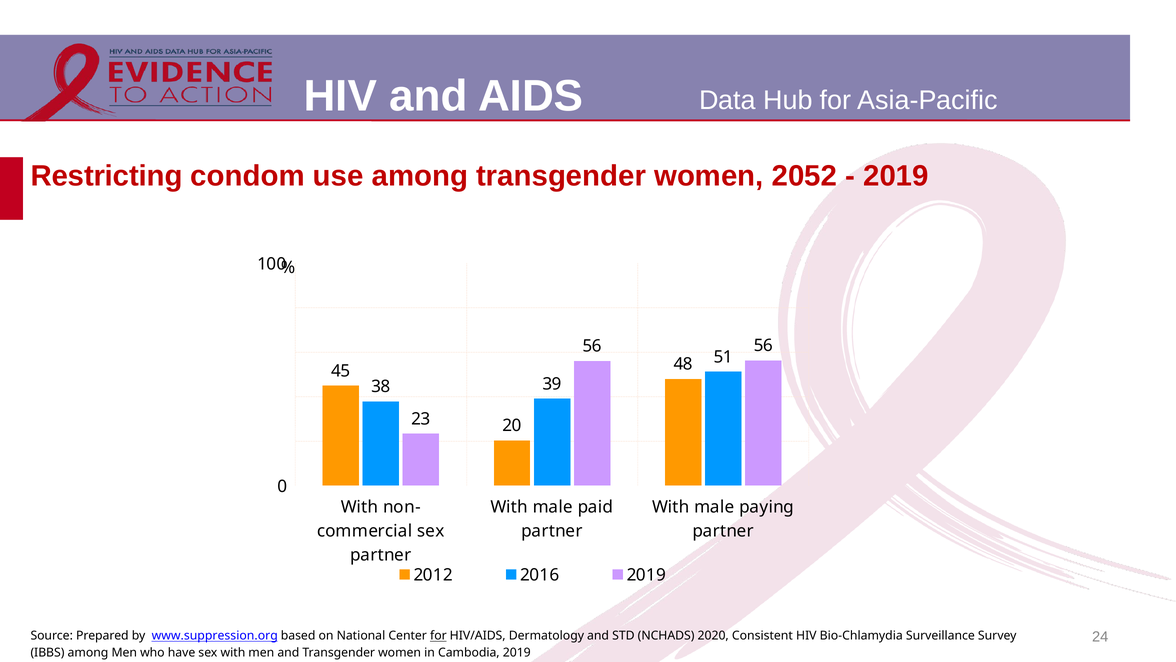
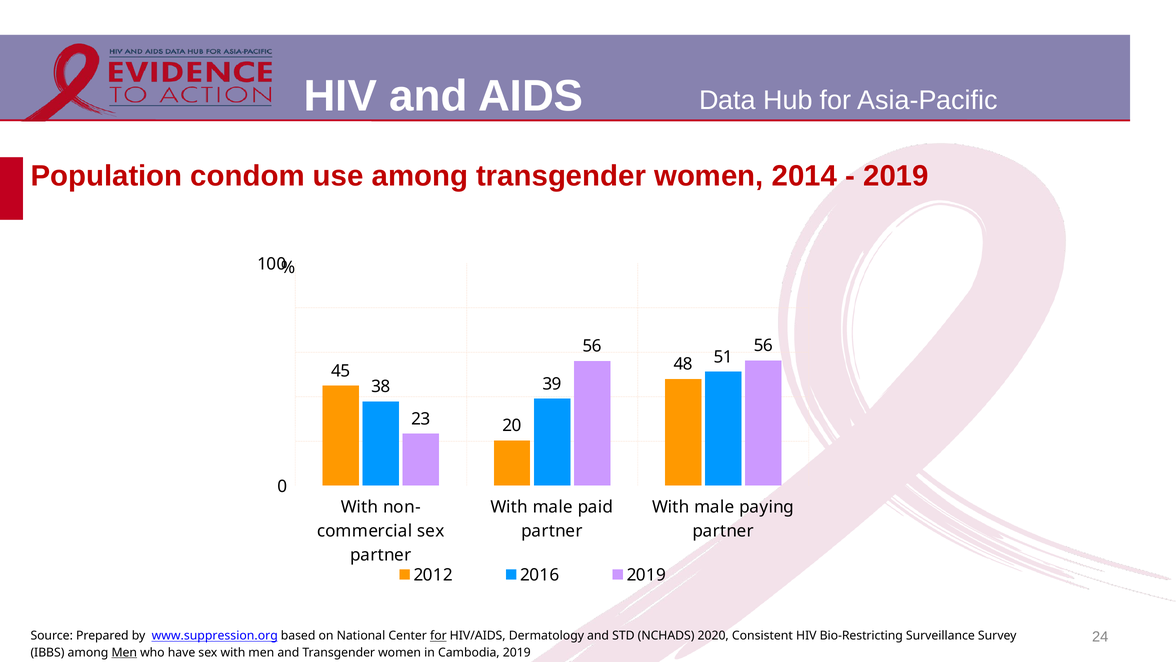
Restricting: Restricting -> Population (106, 176)
2052: 2052 -> 2014 (804, 176)
Bio-Chlamydia: Bio-Chlamydia -> Bio-Restricting (861, 635)
Men underline: none -> present (124, 652)
